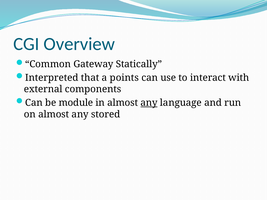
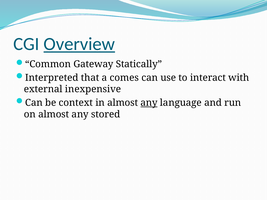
Overview underline: none -> present (79, 44)
points: points -> comes (124, 78)
components: components -> inexpensive (93, 89)
module: module -> context (76, 103)
